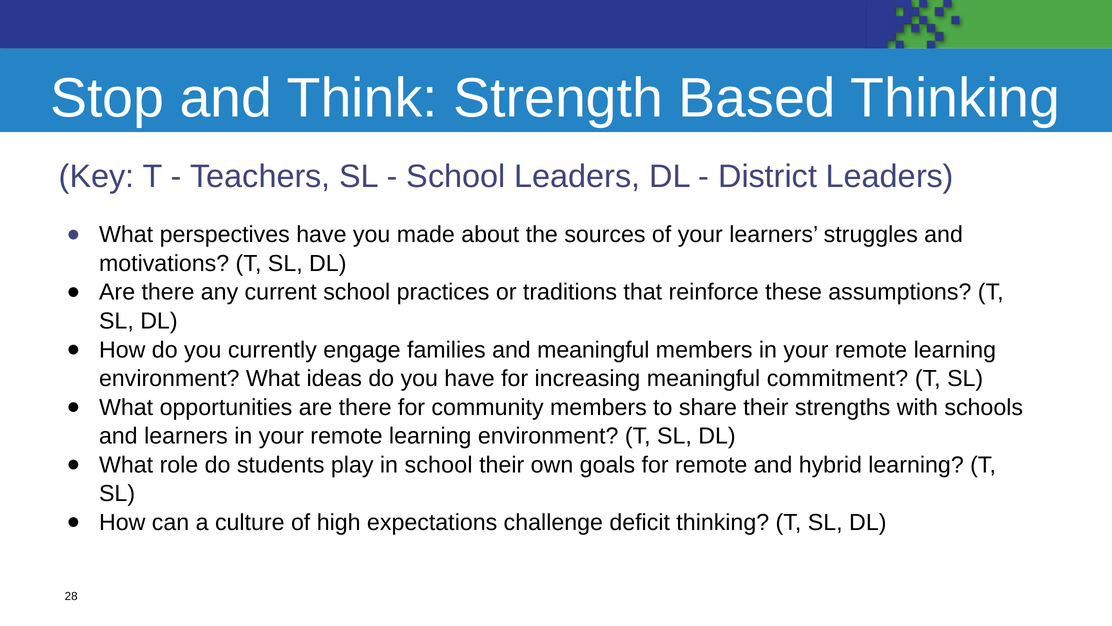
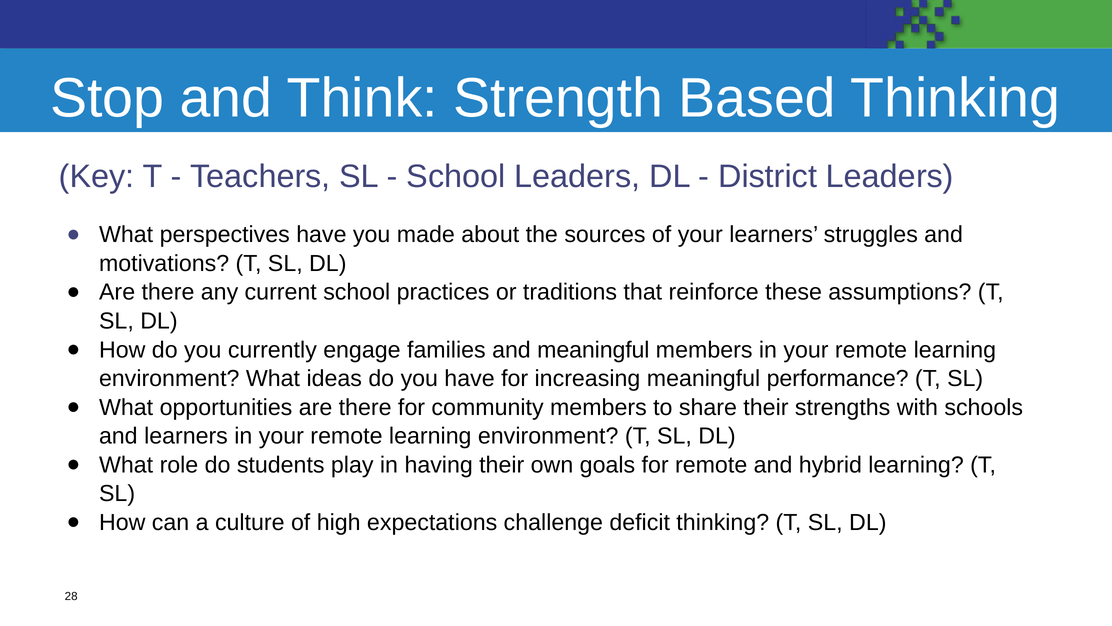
commitment: commitment -> performance (838, 378)
in school: school -> having (439, 465)
